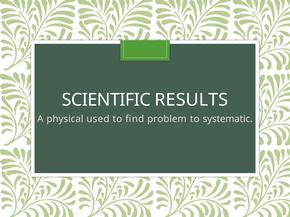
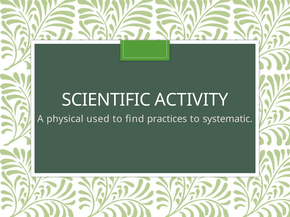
RESULTS: RESULTS -> ACTIVITY (191, 100)
problem: problem -> practices (167, 119)
